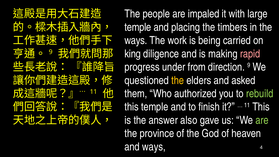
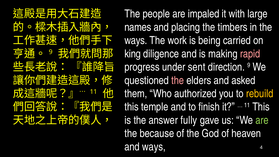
temple: temple -> names (138, 27)
from: from -> sent (197, 67)
the colour: yellow -> pink (178, 80)
rebuild colour: light green -> yellow (260, 94)
also: also -> fully (189, 120)
province: province -> because (157, 133)
